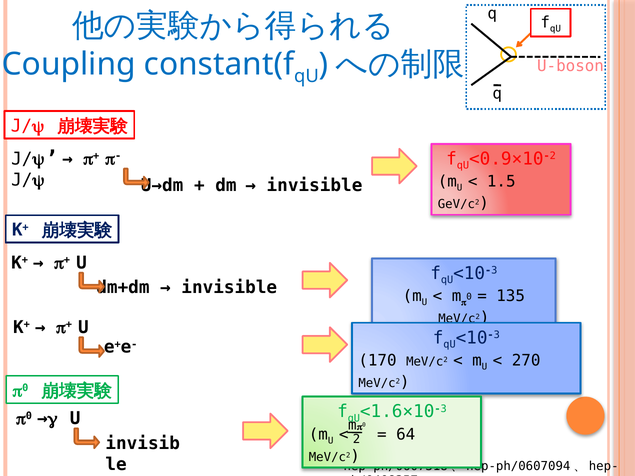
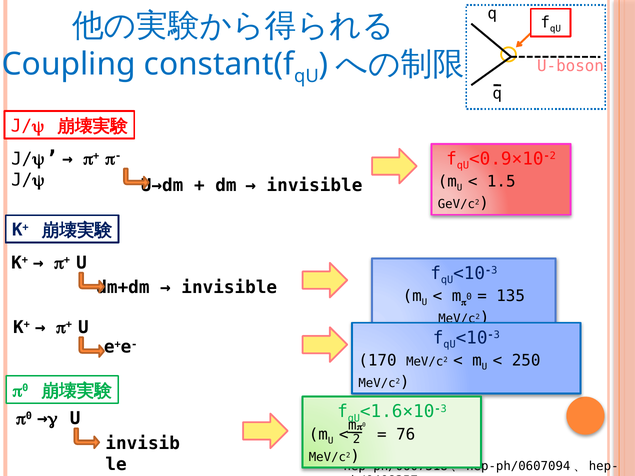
270: 270 -> 250 (526, 361)
64: 64 -> 76 (406, 435)
